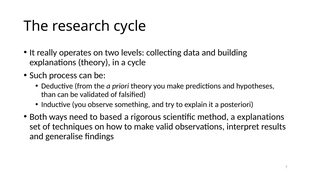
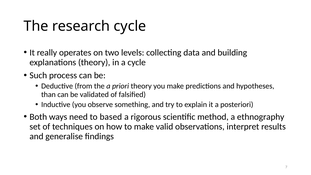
a explanations: explanations -> ethnography (261, 117)
